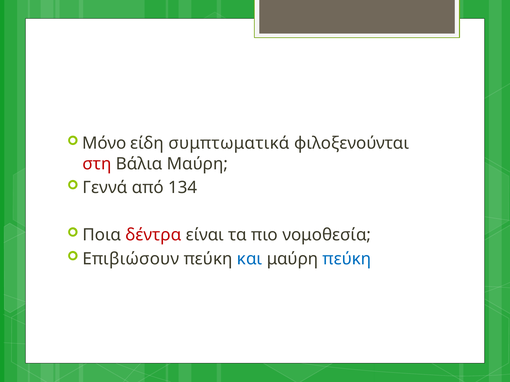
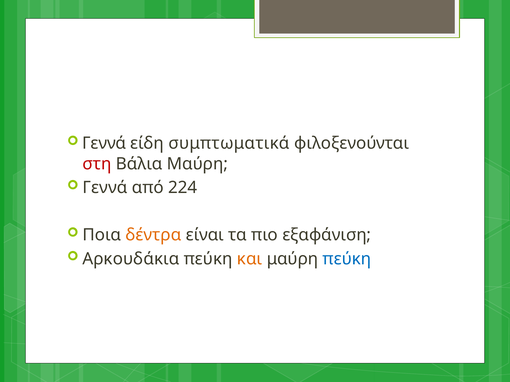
Μόνο: Μόνο -> Γεννά (104, 144)
134: 134 -> 224 (183, 188)
δέντρα colour: red -> orange (153, 235)
νομοθεσία: νομοθεσία -> εξαφάνιση (327, 235)
Επιβιώσουν: Επιβιώσουν -> Αρκουδάκια (131, 259)
και colour: blue -> orange (250, 259)
